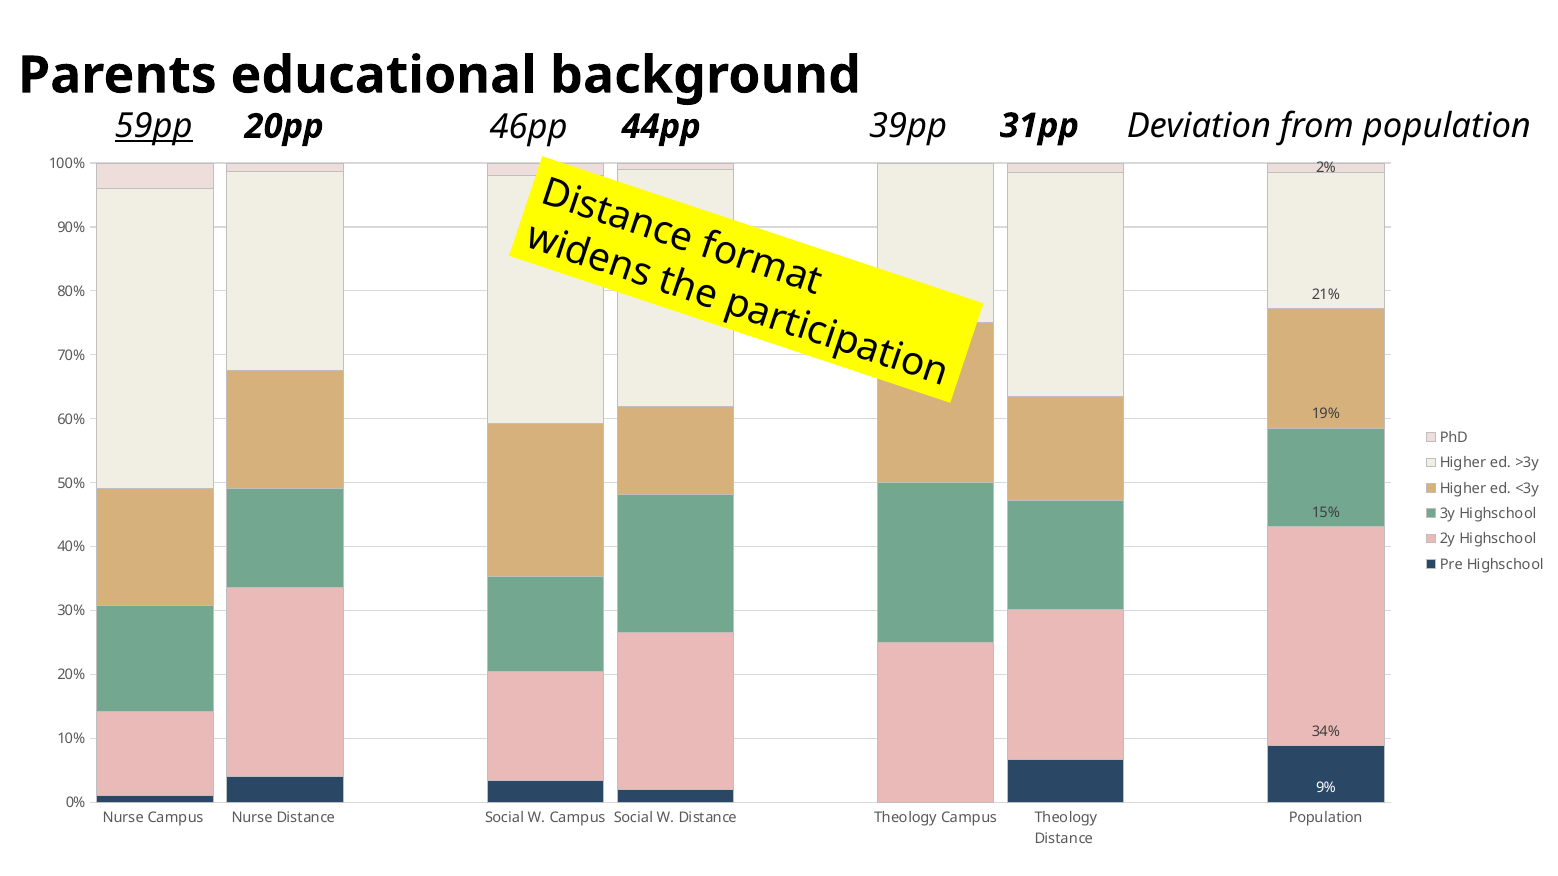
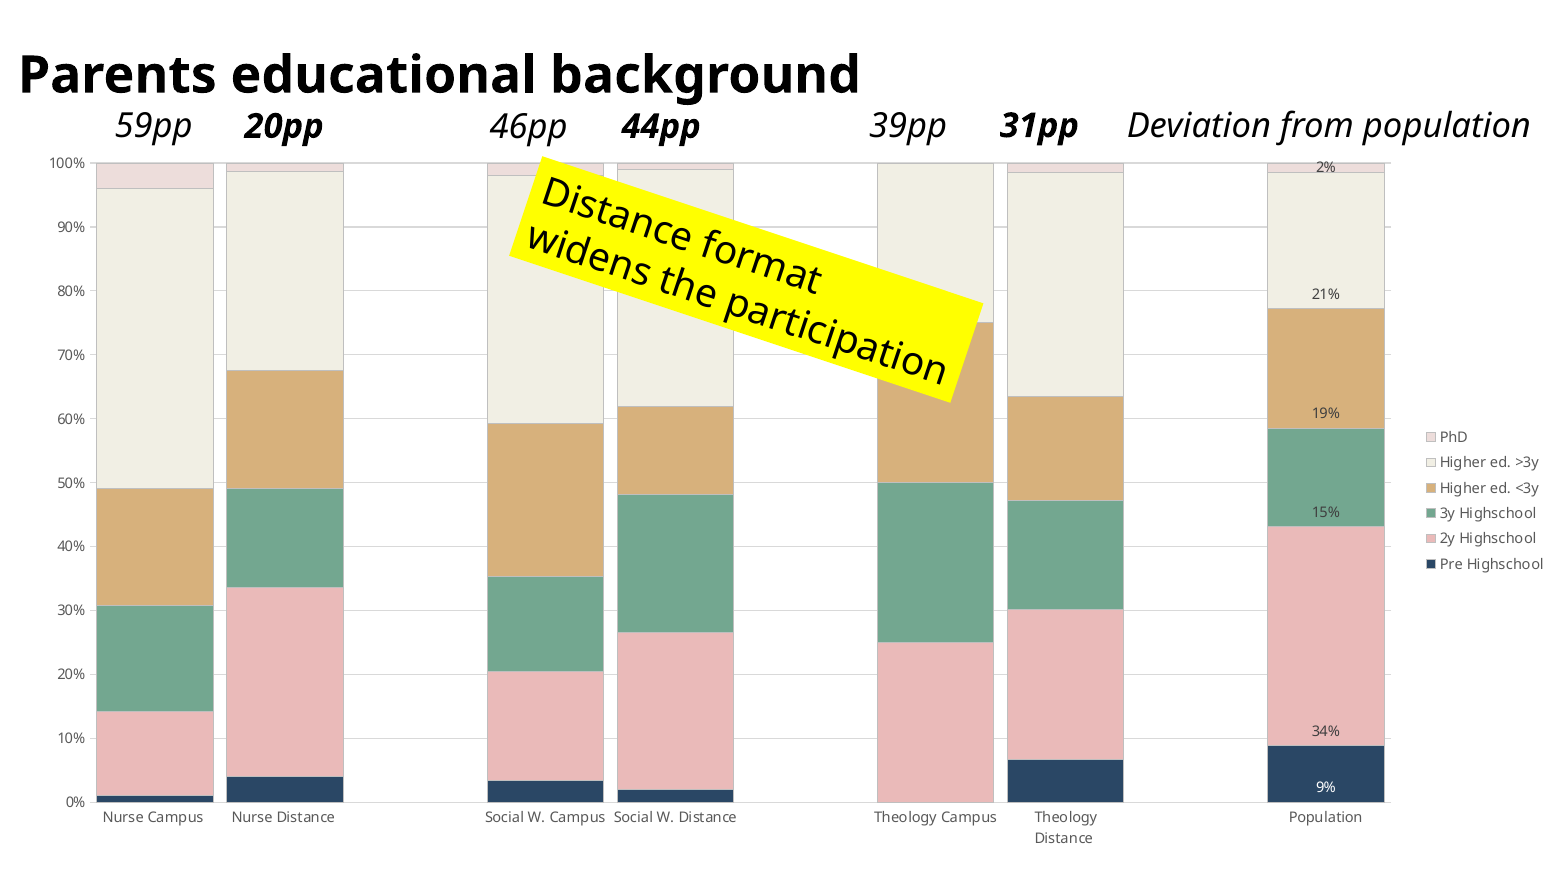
59pp underline: present -> none (154, 126)
